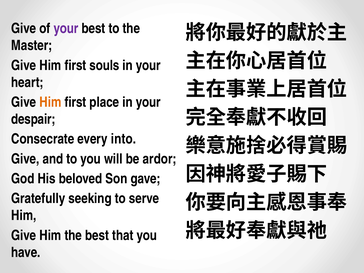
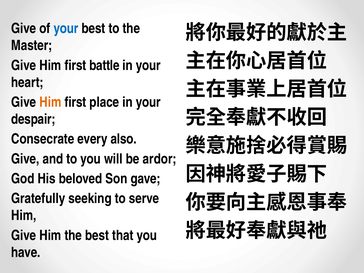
your colour: purple -> blue (66, 29)
souls: souls -> battle (104, 65)
into: into -> also (124, 139)
